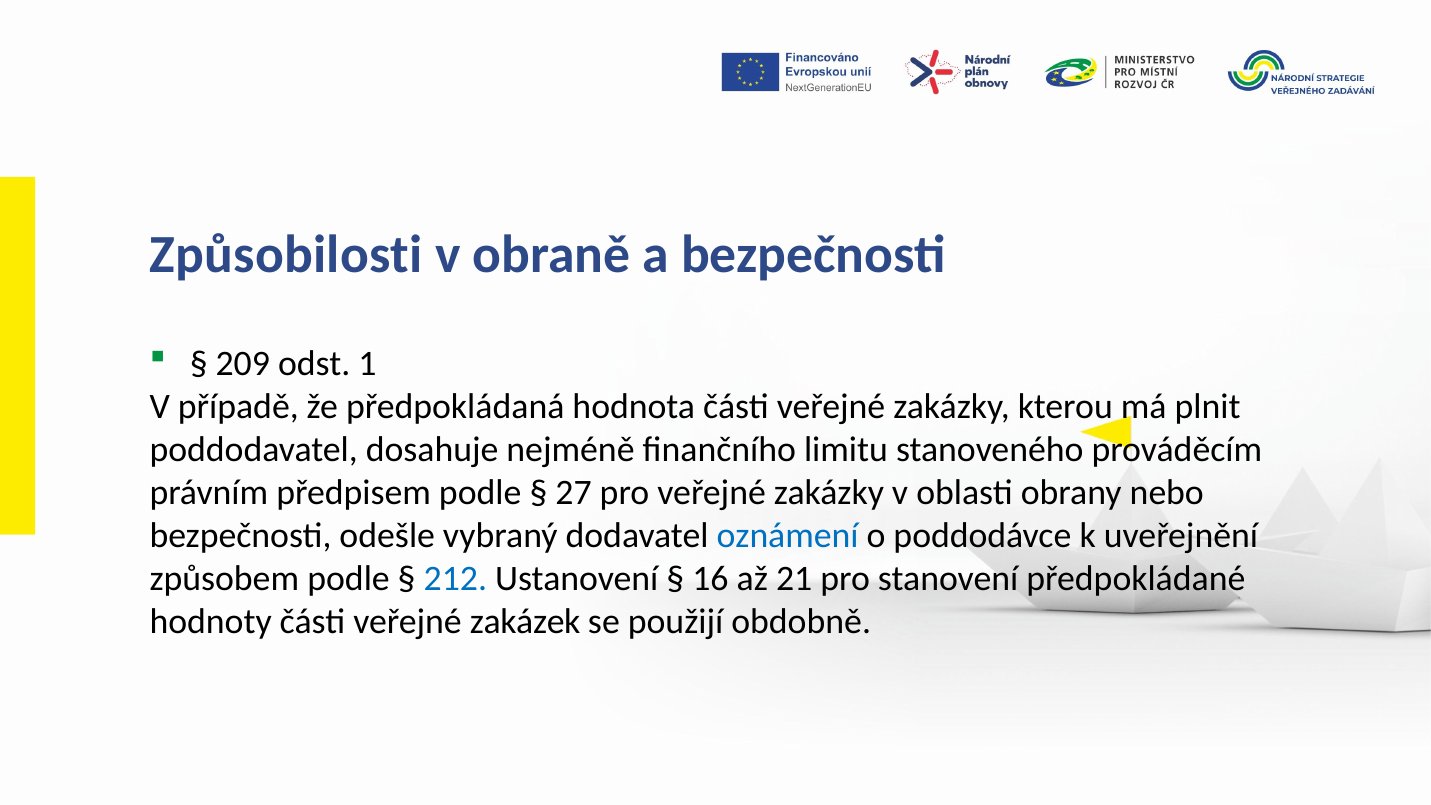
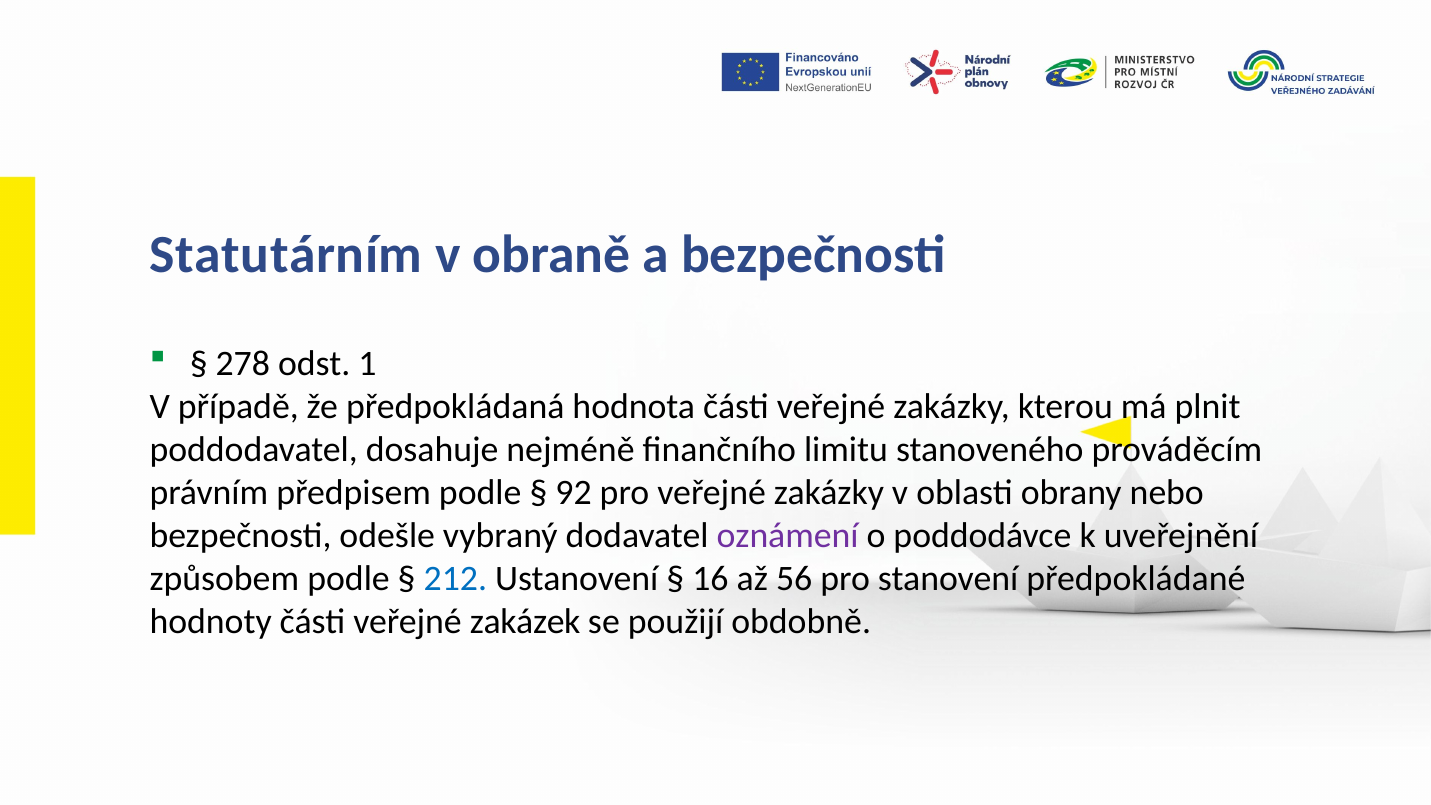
Způsobilosti: Způsobilosti -> Statutárním (286, 255)
209: 209 -> 278 (243, 364)
27: 27 -> 92 (573, 493)
oznámení colour: blue -> purple (788, 536)
21: 21 -> 56 (794, 579)
